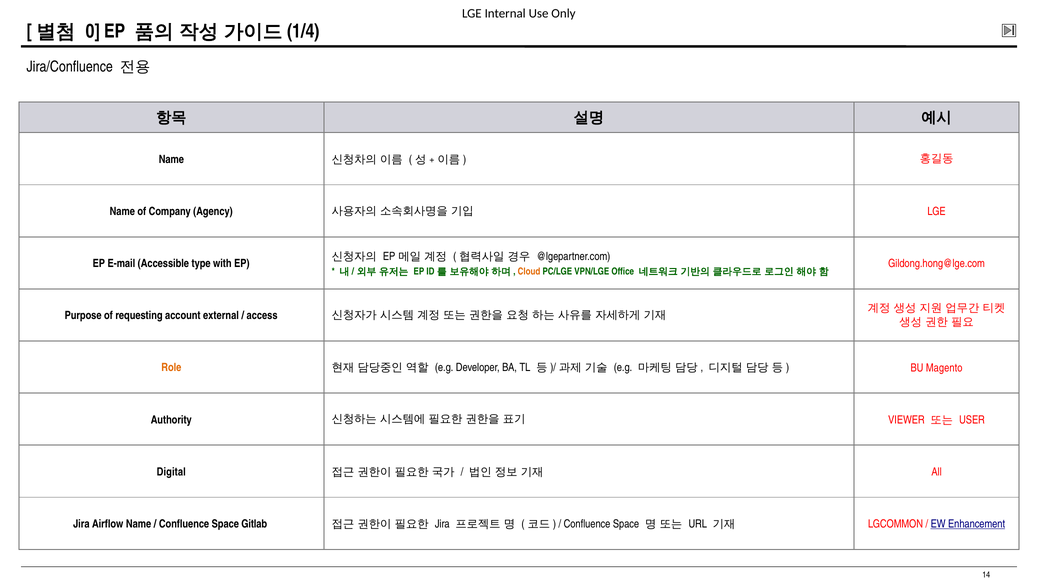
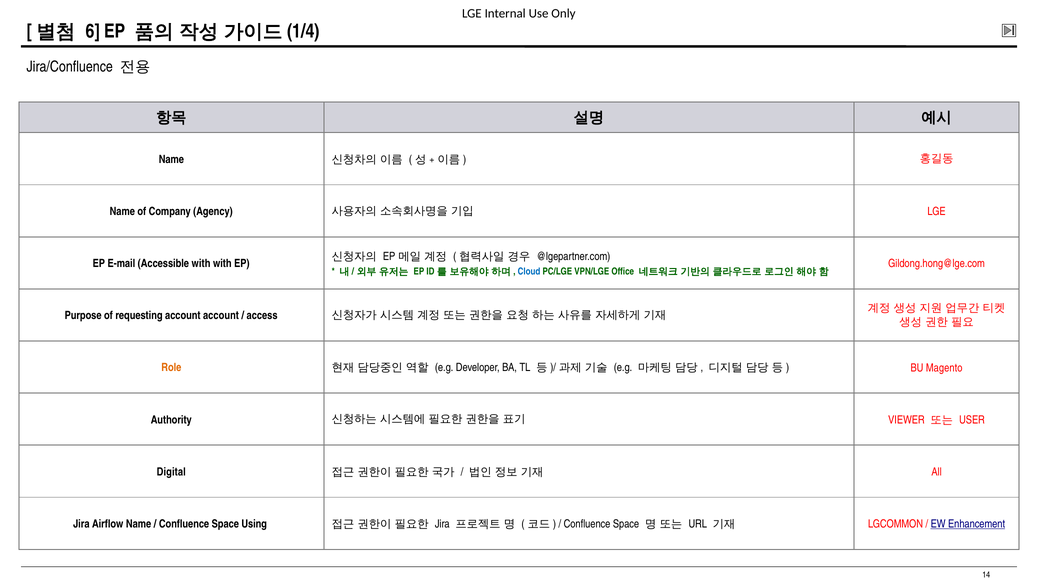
0: 0 -> 6 (93, 31)
Accessible type: type -> with (201, 264)
Cloud colour: orange -> blue (529, 271)
account external: external -> account (221, 316)
Gitlab: Gitlab -> Using (254, 524)
